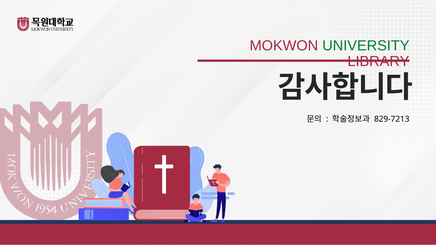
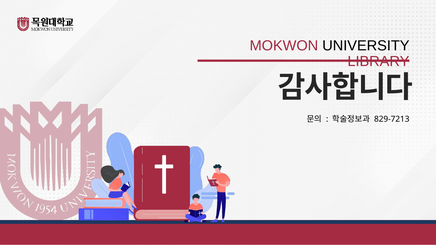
UNIVERSITY colour: green -> black (366, 46)
